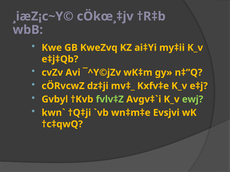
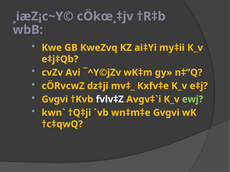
Gvbyl: Gvbyl -> Gvgvi (55, 100)
fvlv‡Z colour: light green -> white (110, 100)
wn‡m‡e Evsjvi: Evsjvi -> Gvgvi (166, 113)
